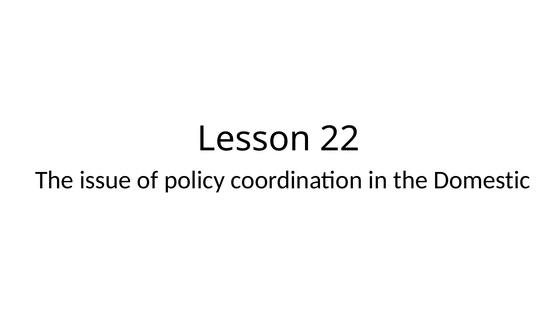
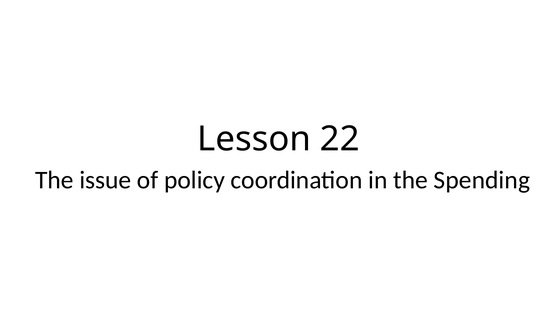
Domestic: Domestic -> Spending (482, 180)
